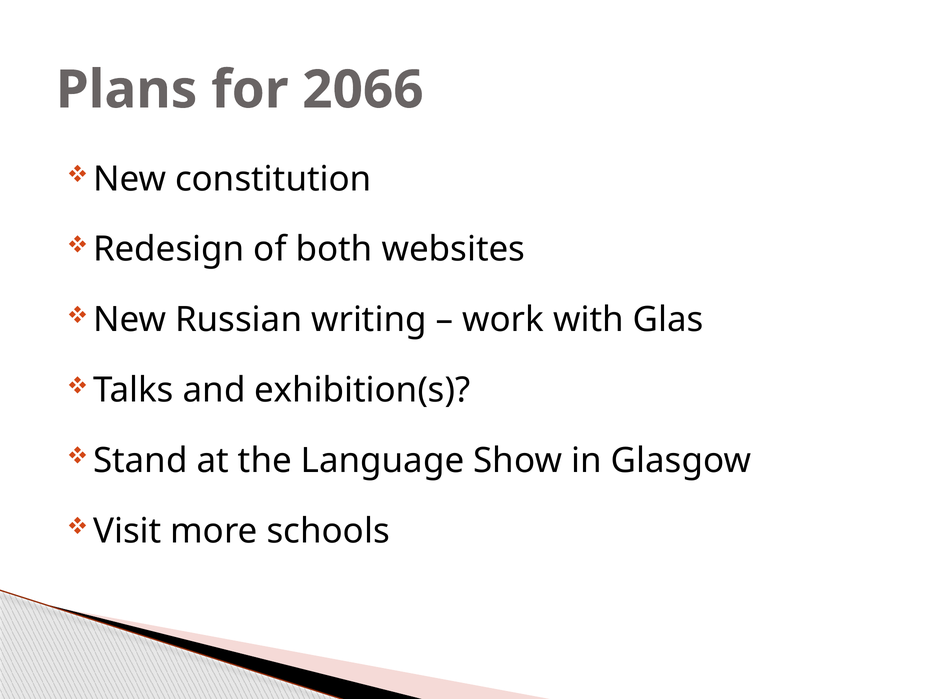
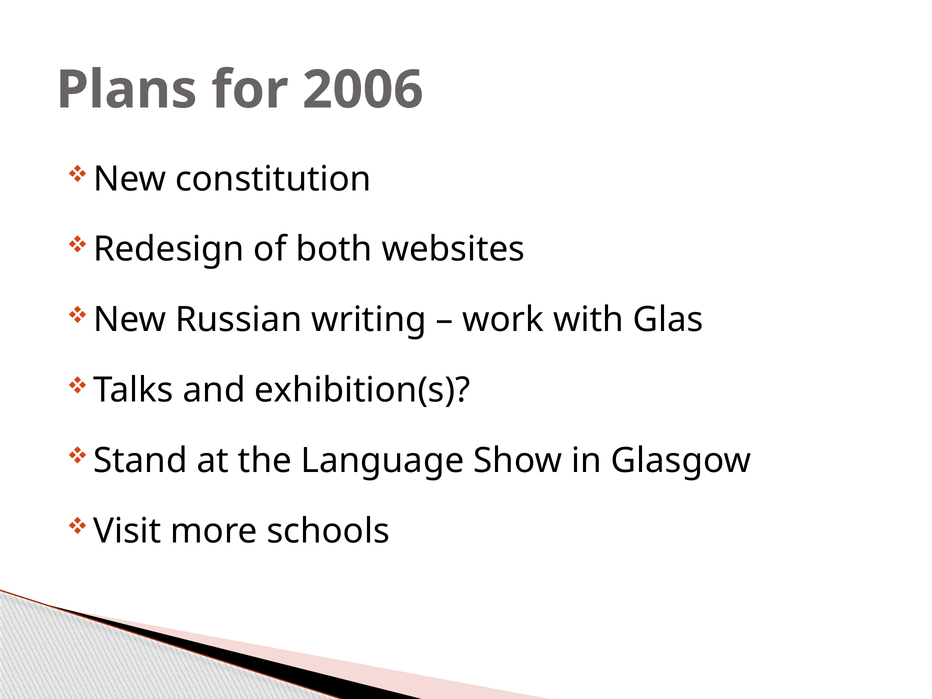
2066: 2066 -> 2006 (363, 90)
